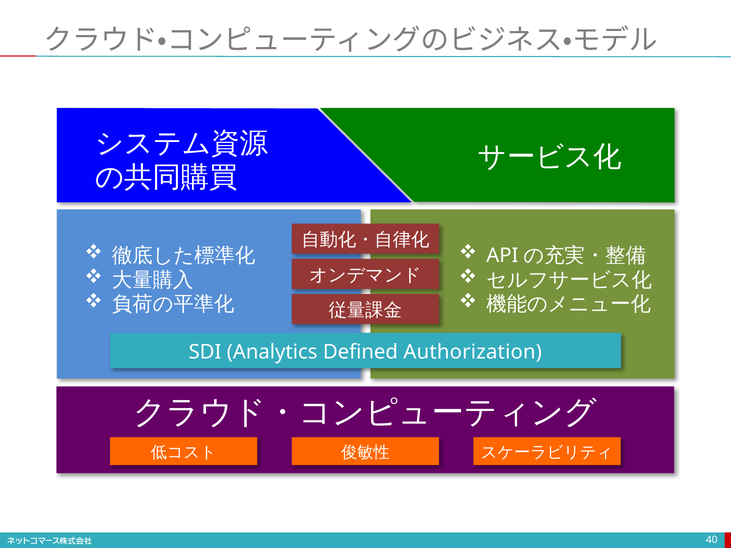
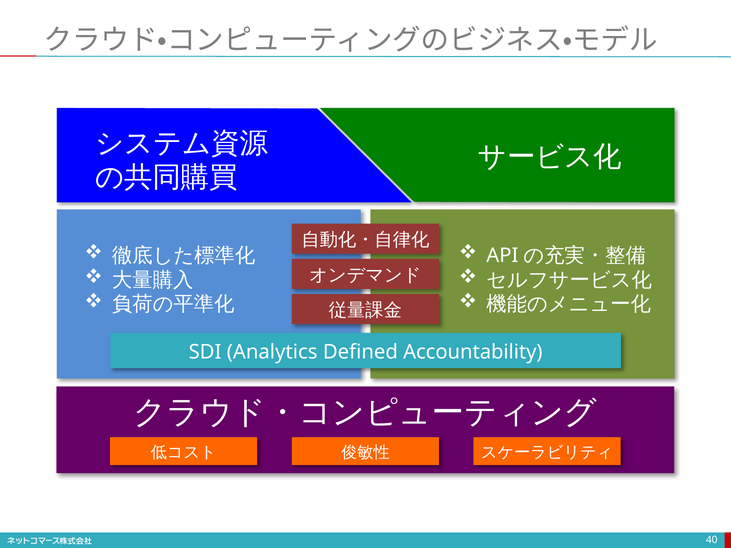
Authorization: Authorization -> Accountability (473, 352)
